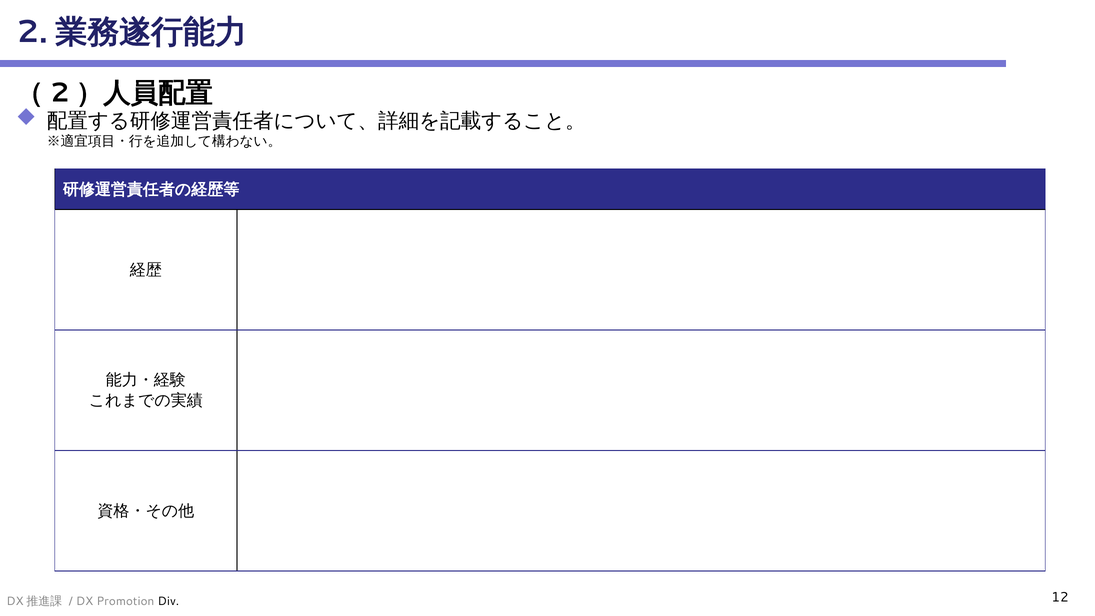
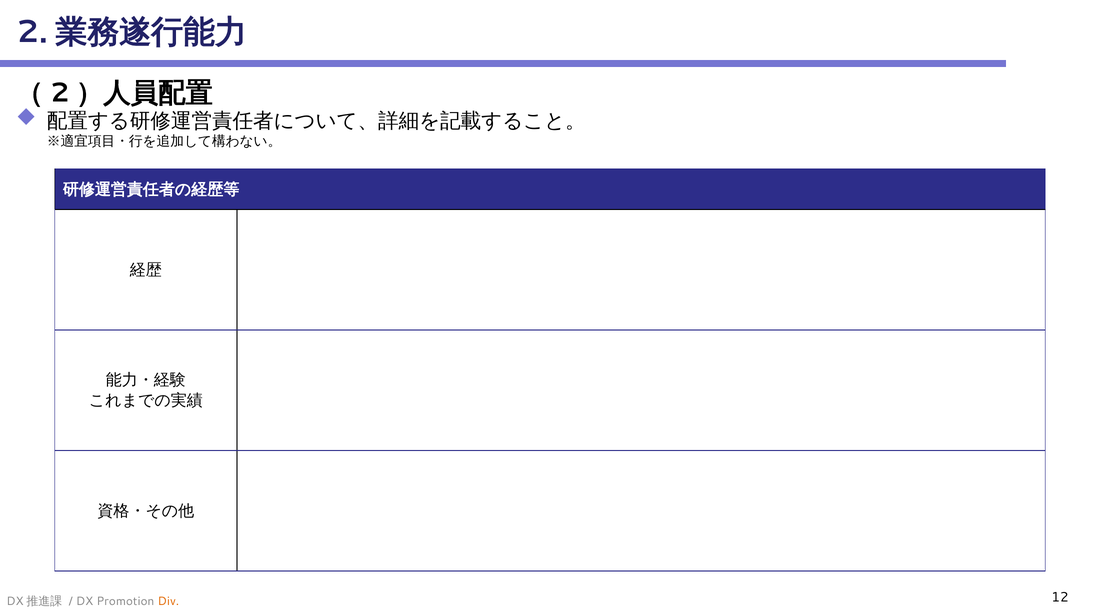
Div colour: black -> orange (168, 601)
